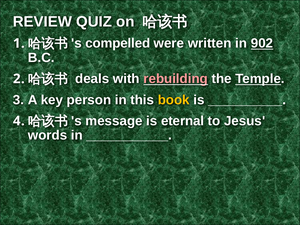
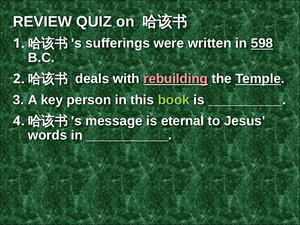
compelled: compelled -> sufferings (118, 43)
902: 902 -> 598 (262, 43)
book colour: yellow -> light green (174, 100)
